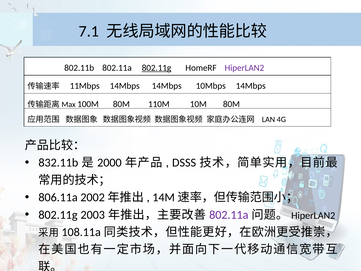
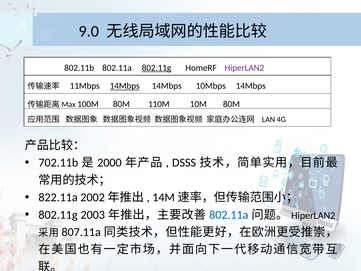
7.1: 7.1 -> 9.0 (89, 31)
14Mbps underline: none -> present (125, 86)
832.11b: 832.11b -> 702.11b (58, 163)
806.11a: 806.11a -> 822.11a (58, 197)
802.11a colour: purple -> blue (229, 215)
108.11a: 108.11a -> 807.11a (81, 232)
